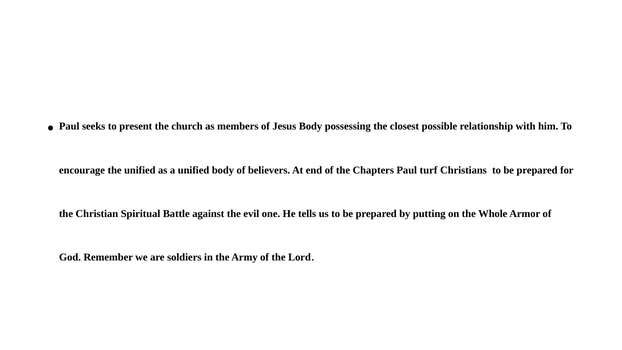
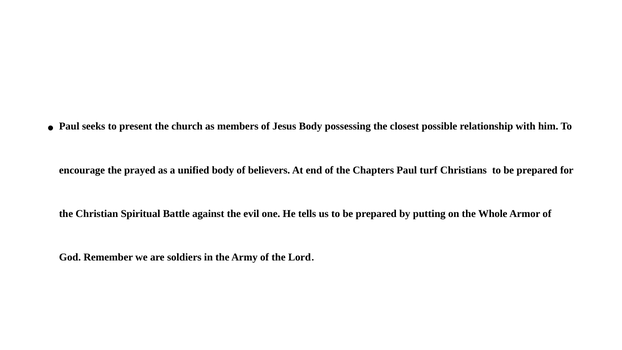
the unified: unified -> prayed (140, 170)
